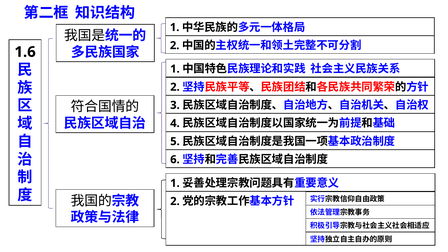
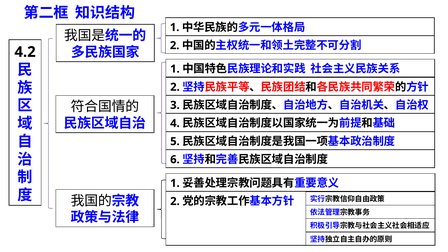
1.6: 1.6 -> 4.2 (25, 52)
